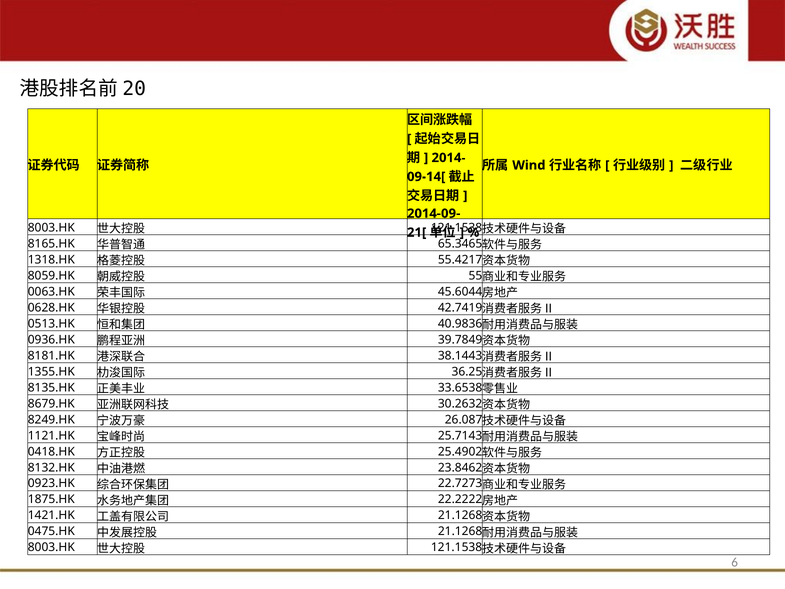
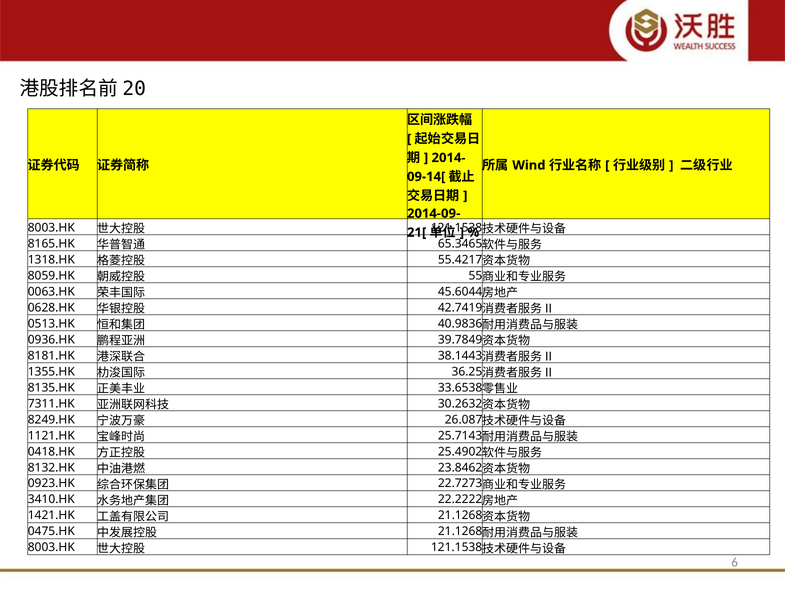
8679.HK: 8679.HK -> 7311.HK (51, 403)
1875.HK: 1875.HK -> 3410.HK (51, 499)
